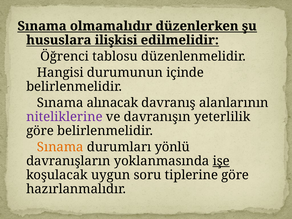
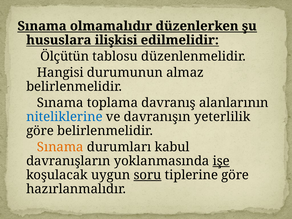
Öğrenci: Öğrenci -> Ölçütün (65, 56)
içinde: içinde -> almaz (185, 73)
alınacak: alınacak -> toplama (112, 103)
niteliklerine colour: purple -> blue (64, 117)
yönlü: yönlü -> kabul (172, 147)
soru underline: none -> present (148, 175)
